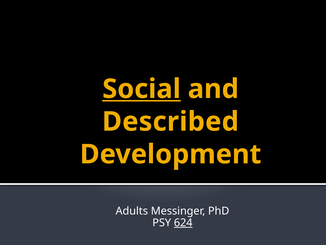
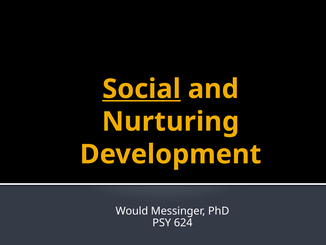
Described: Described -> Nurturing (171, 121)
Adults: Adults -> Would (132, 211)
624 underline: present -> none (183, 222)
